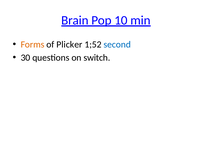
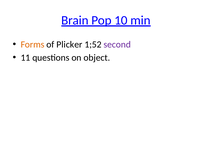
second colour: blue -> purple (117, 44)
30: 30 -> 11 (25, 58)
switch: switch -> object (97, 58)
